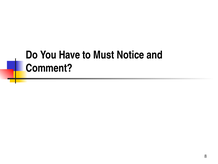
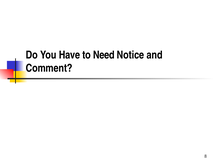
Must: Must -> Need (104, 55)
